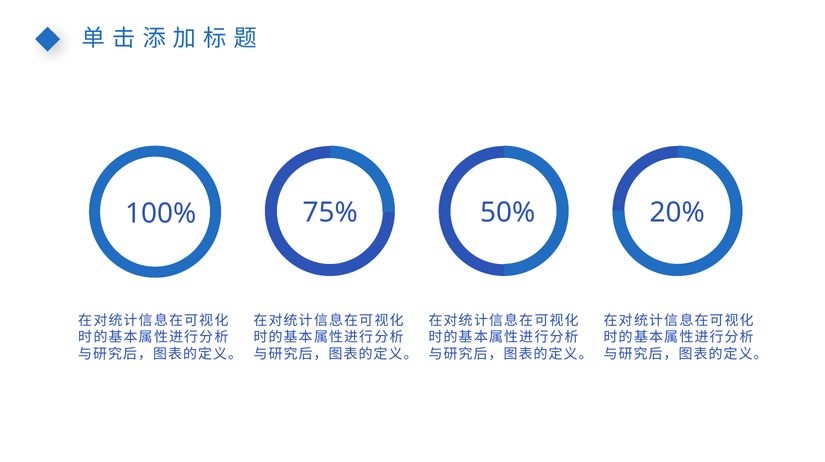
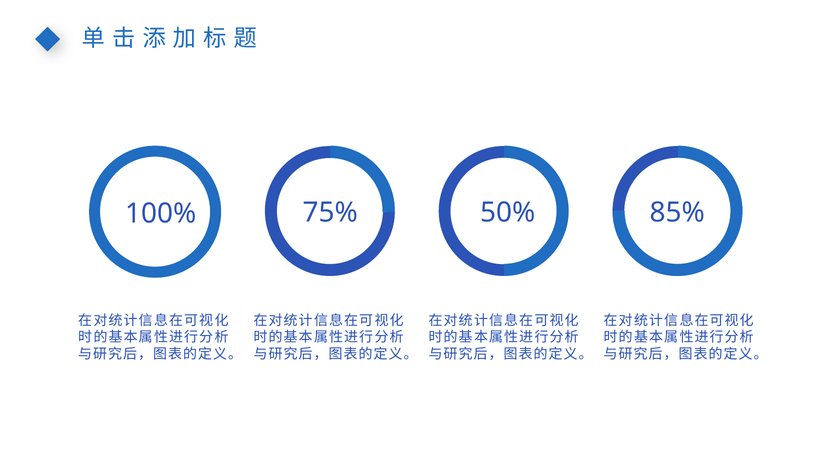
20%: 20% -> 85% (678, 213)
